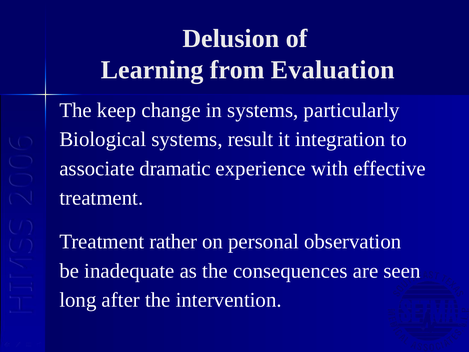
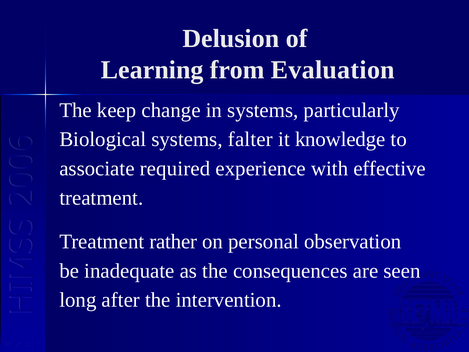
result: result -> falter (250, 139)
integration: integration -> knowledge (340, 139)
dramatic: dramatic -> required (175, 168)
